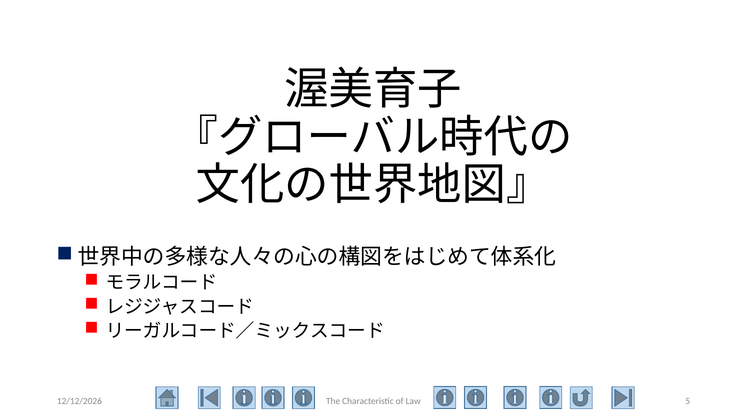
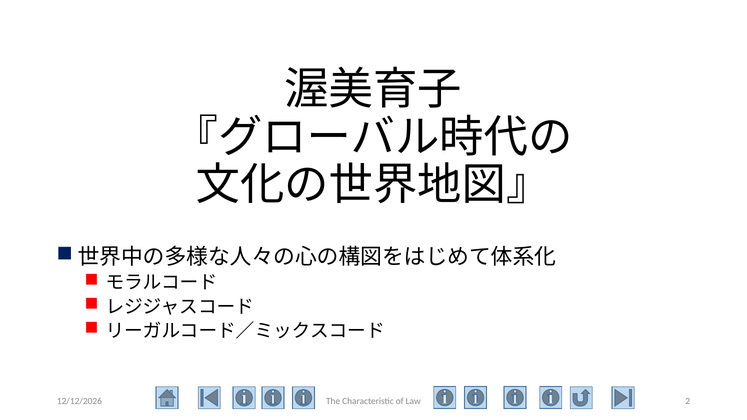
5: 5 -> 2 (688, 401)
